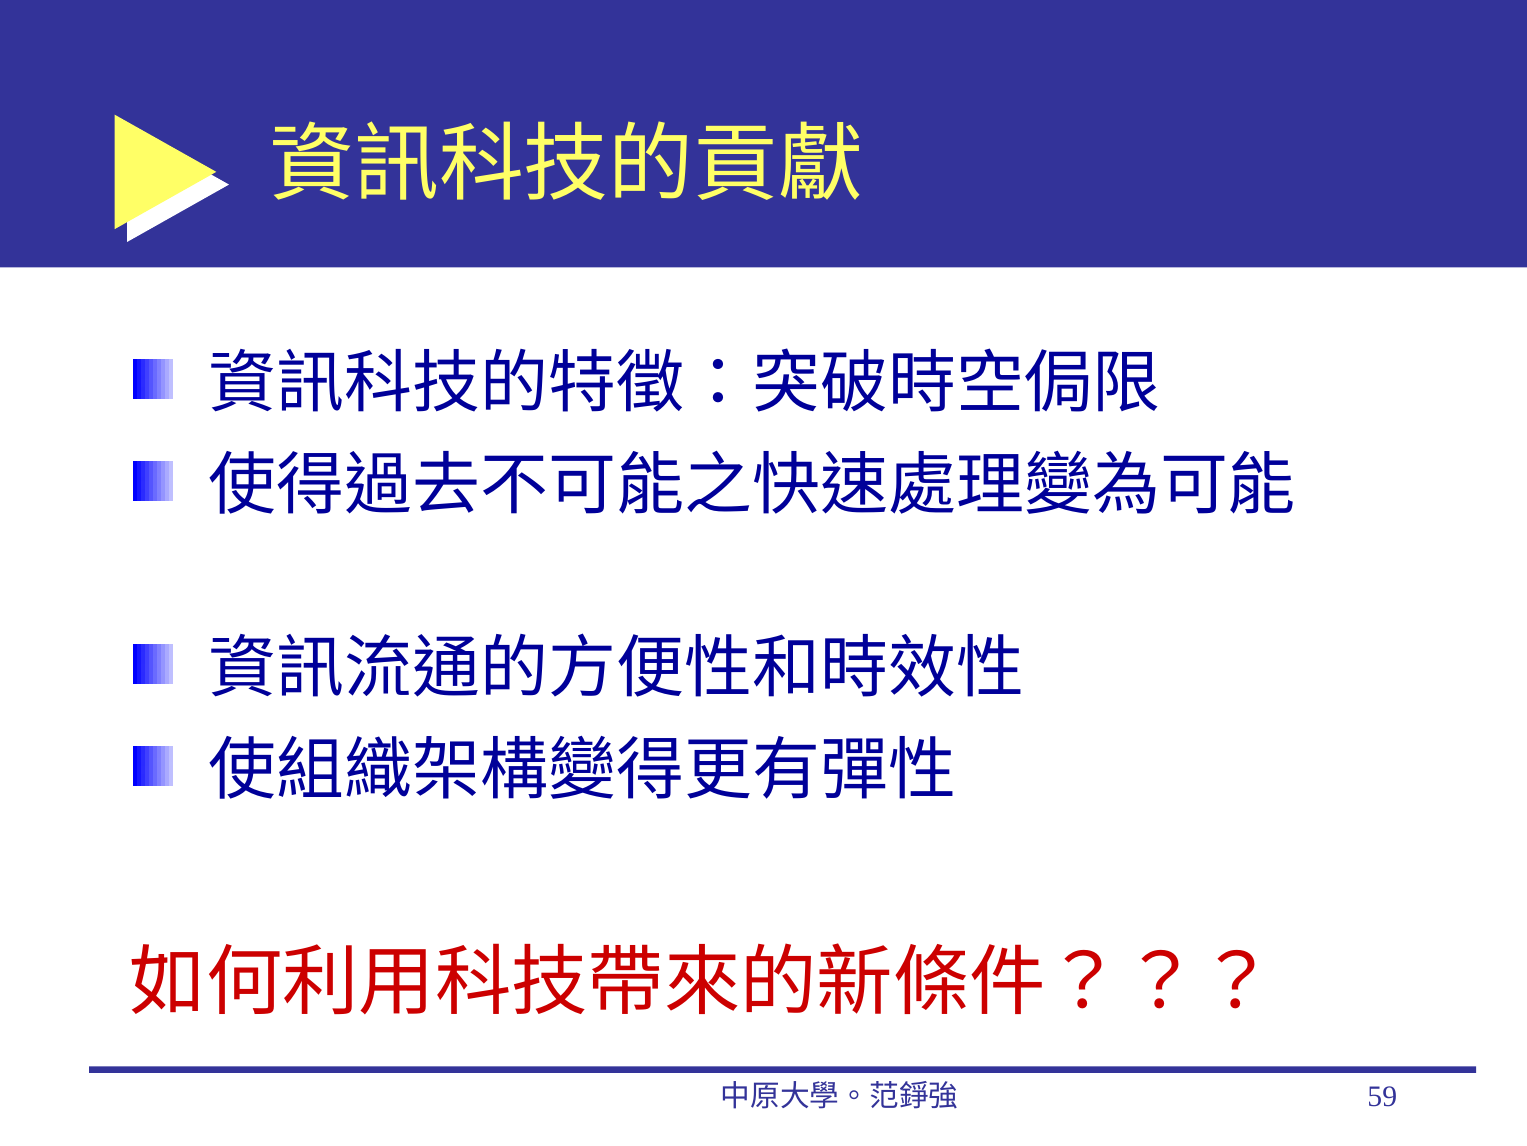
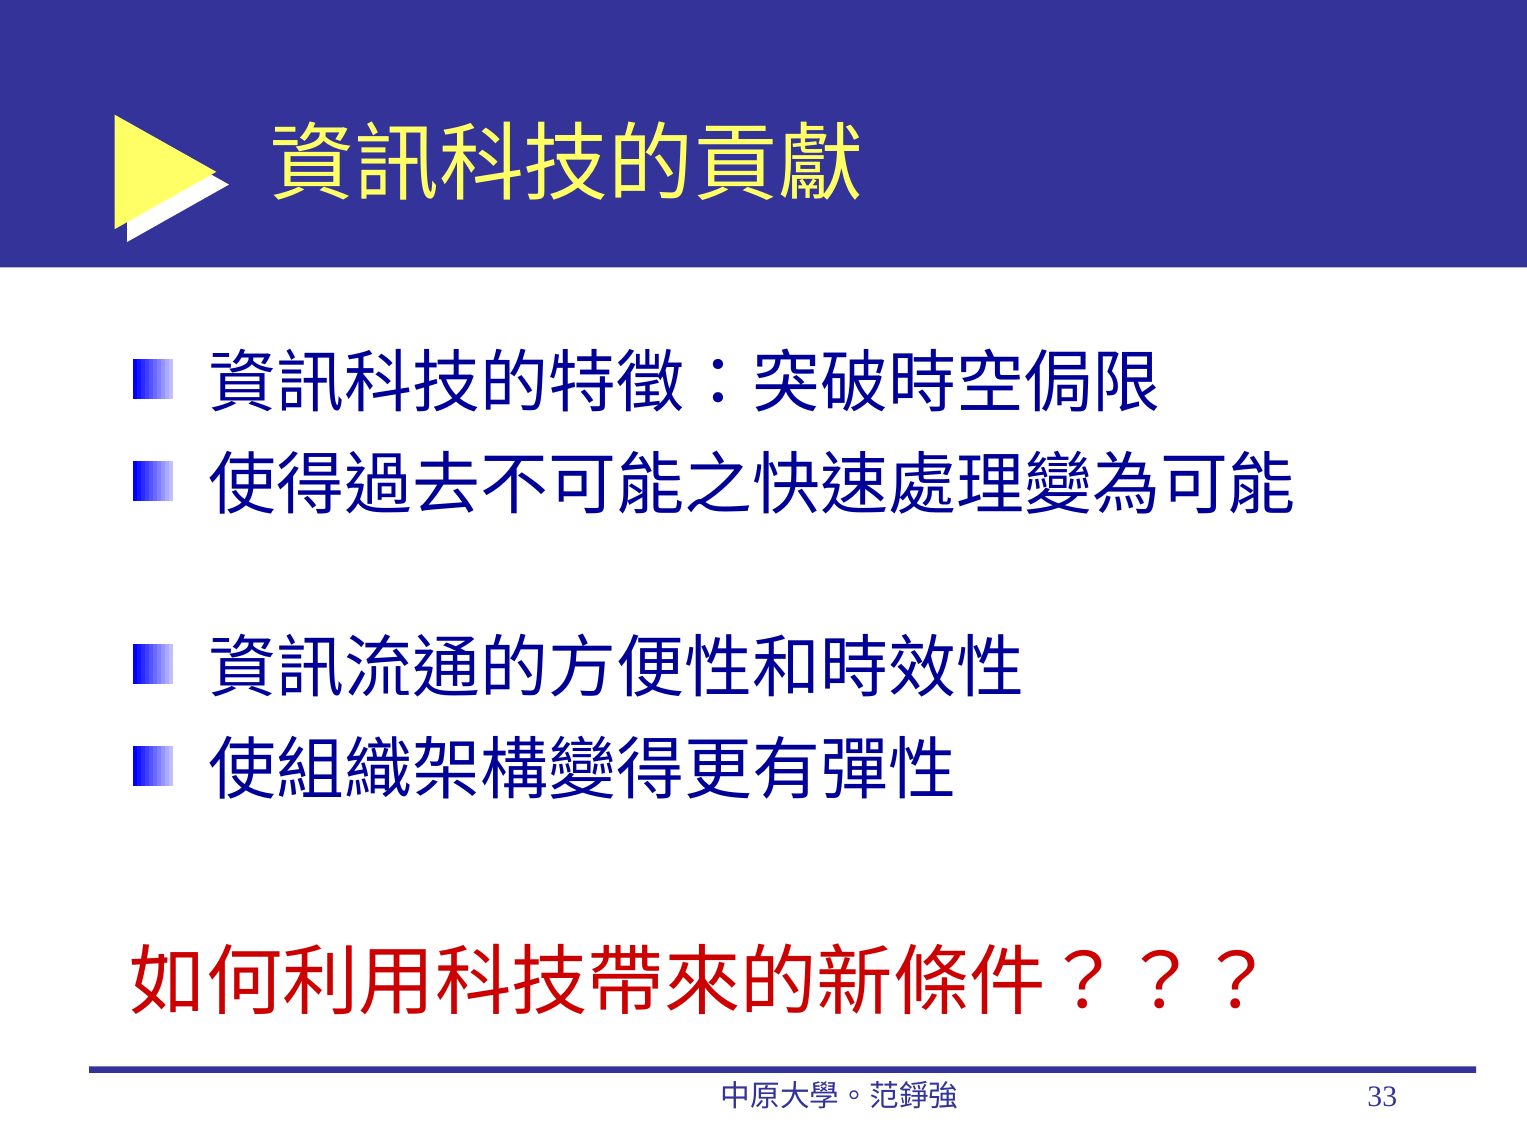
59: 59 -> 33 (1382, 1096)
